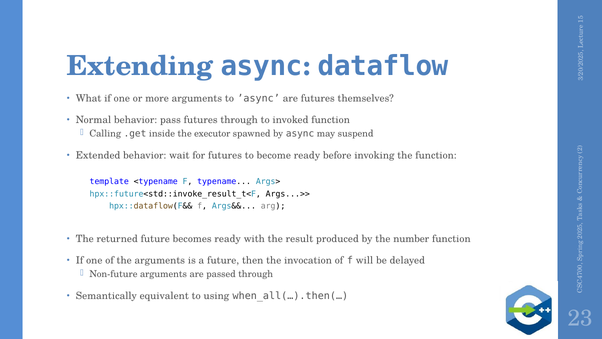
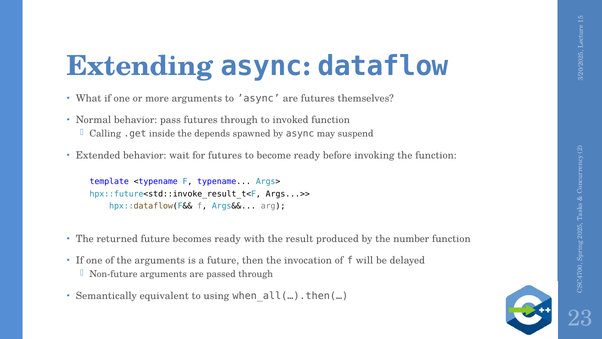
executor: executor -> depends (212, 134)
